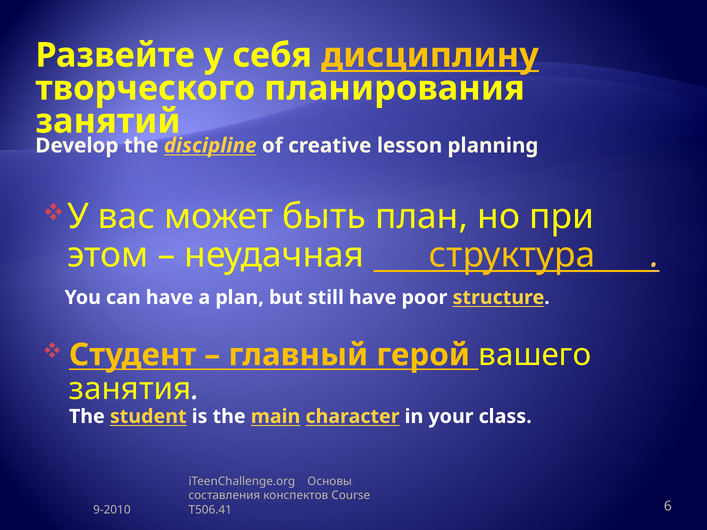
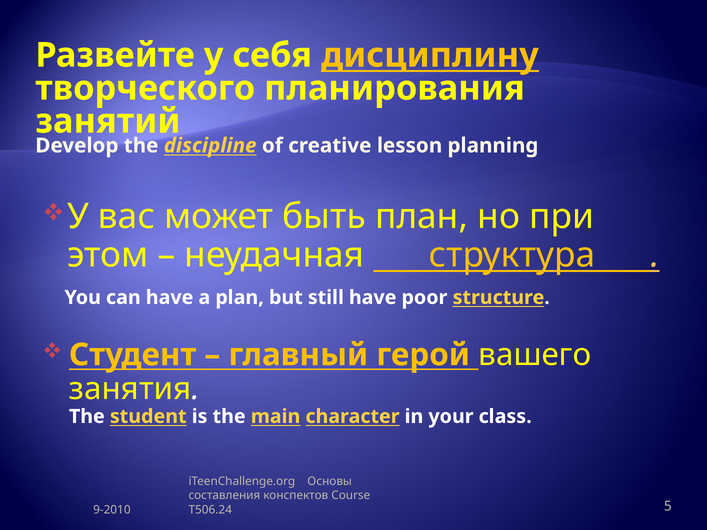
T506.41: T506.41 -> T506.24 (210, 510)
6: 6 -> 5 (668, 507)
